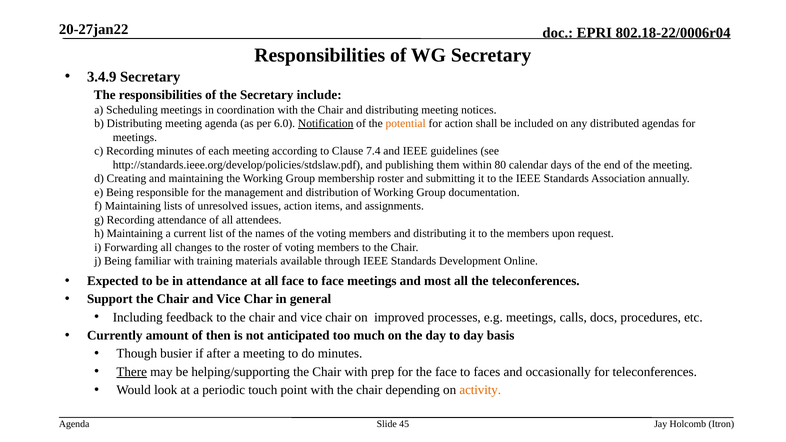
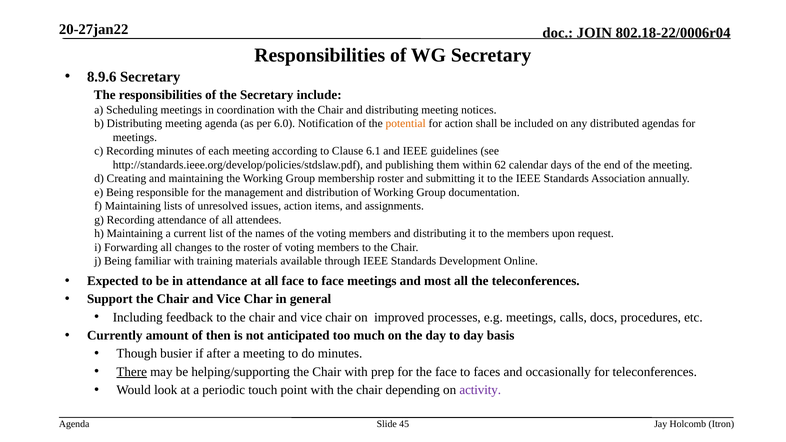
EPRI: EPRI -> JOIN (594, 33)
3.4.9: 3.4.9 -> 8.9.6 (102, 77)
Notification underline: present -> none (326, 124)
7.4: 7.4 -> 6.1 (373, 151)
80: 80 -> 62 (500, 165)
activity colour: orange -> purple (480, 390)
